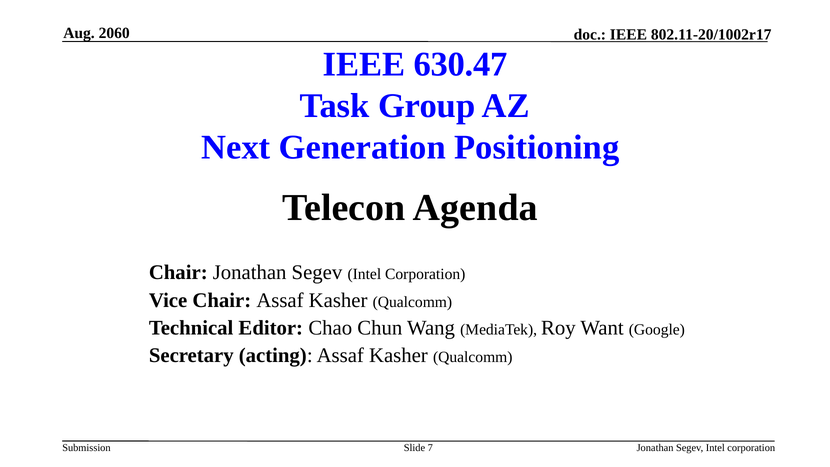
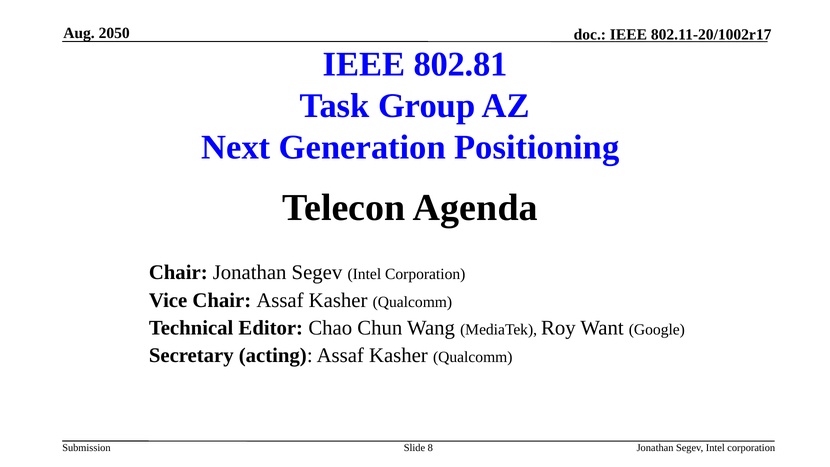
2060: 2060 -> 2050 (114, 33)
630.47: 630.47 -> 802.81 (461, 64)
7: 7 -> 8 (430, 448)
